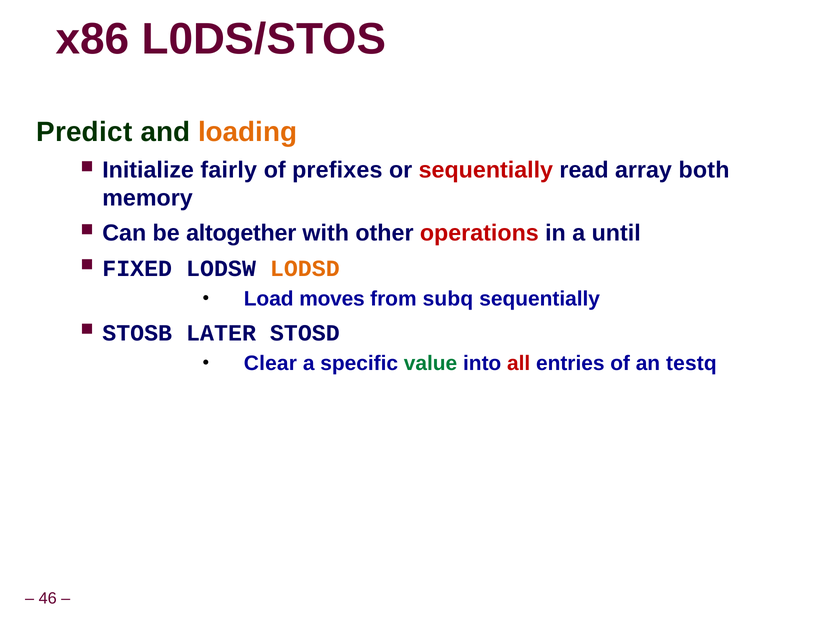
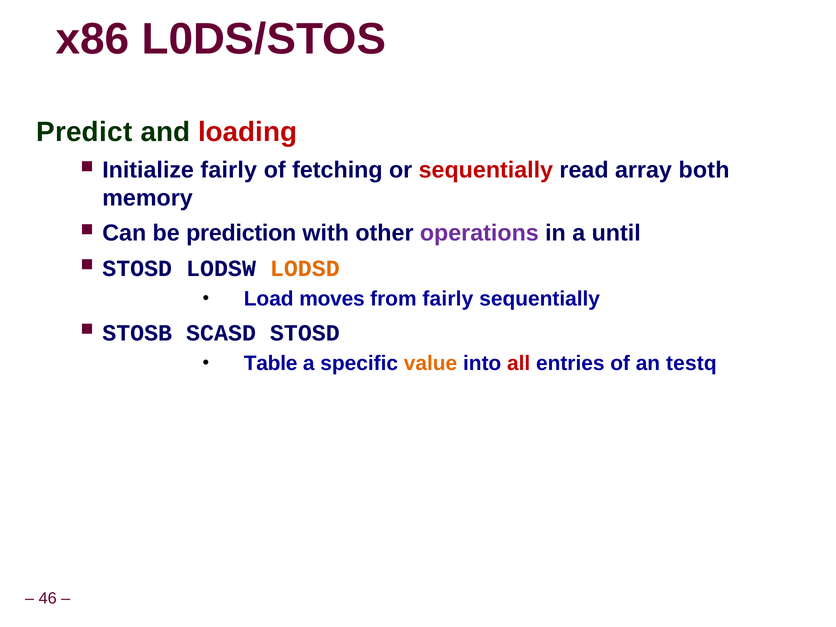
loading colour: orange -> red (248, 132)
prefixes: prefixes -> fetching (337, 170)
altogether: altogether -> prediction (241, 233)
operations colour: red -> purple (479, 233)
FIXED: FIXED -> STOSD (137, 268)
from subq: subq -> fairly (448, 299)
LATER: LATER -> SCASD (221, 333)
Clear: Clear -> Table (271, 364)
value colour: green -> orange (431, 364)
